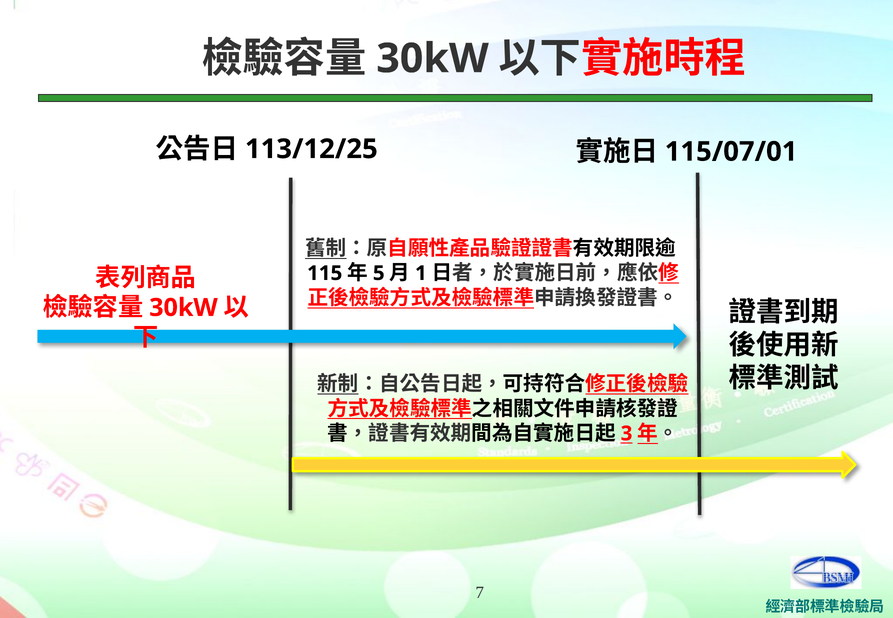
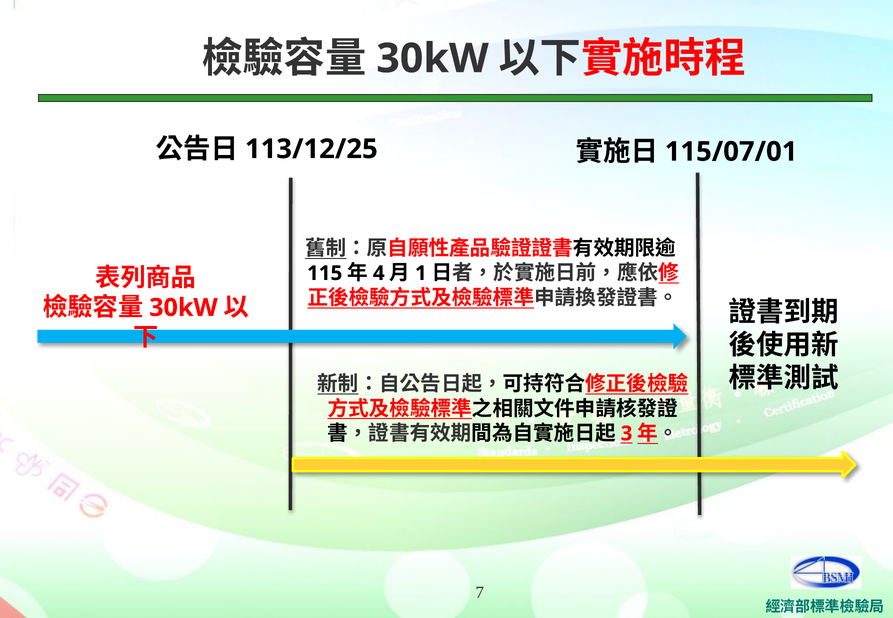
5: 5 -> 4 (379, 273)
